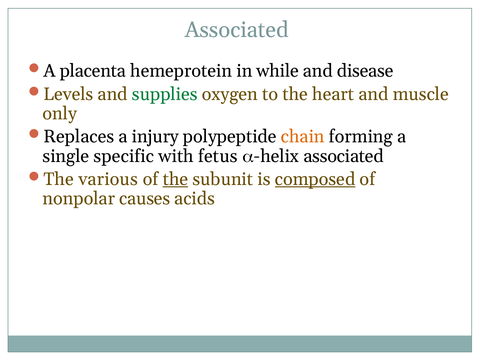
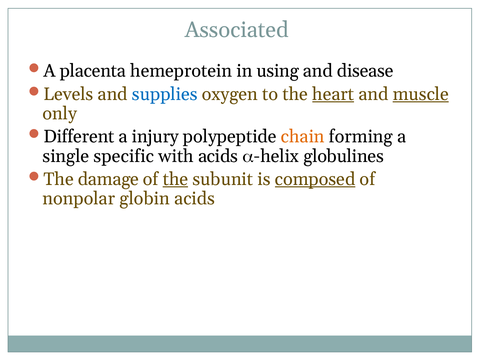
while: while -> using (278, 71)
supplies colour: green -> blue (165, 94)
heart underline: none -> present (333, 94)
muscle underline: none -> present (421, 94)
Replaces: Replaces -> Different (79, 137)
with fetus: fetus -> acids (218, 156)
associated: associated -> globulines (344, 156)
various: various -> damage (108, 179)
causes: causes -> globin (145, 199)
